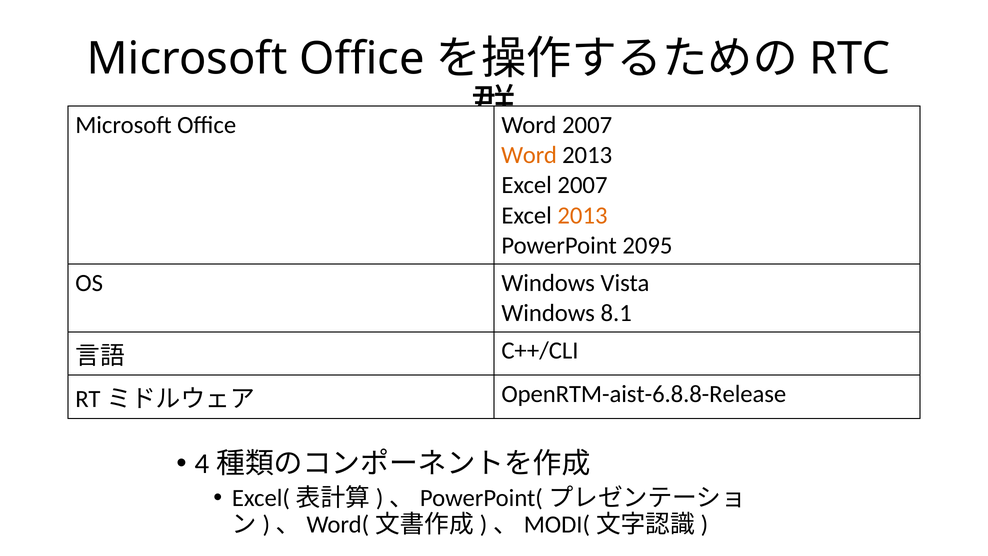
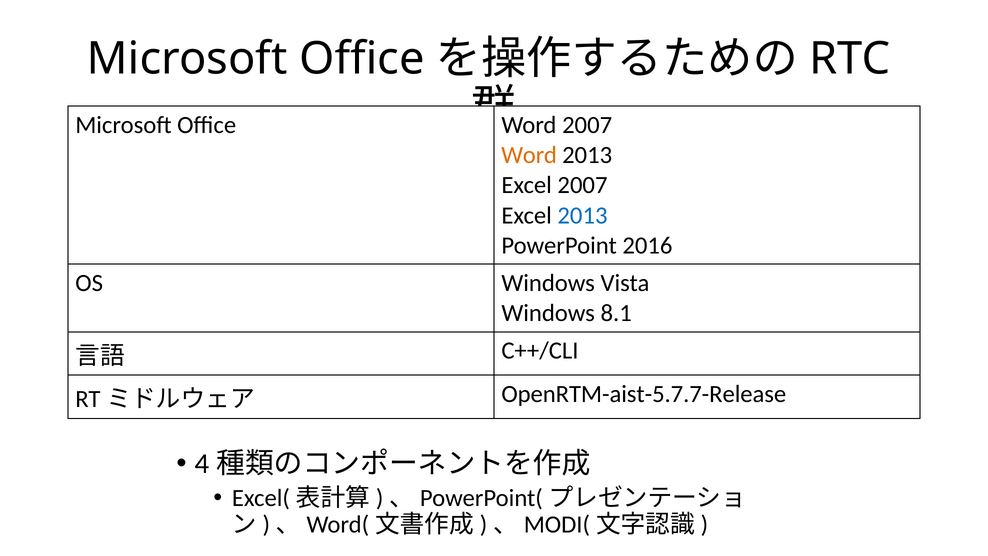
2013 colour: orange -> blue (583, 215)
2095: 2095 -> 2016 (647, 245)
OpenRTM-aist-6.8.8-Release: OpenRTM-aist-6.8.8-Release -> OpenRTM-aist-5.7.7-Release (644, 394)
